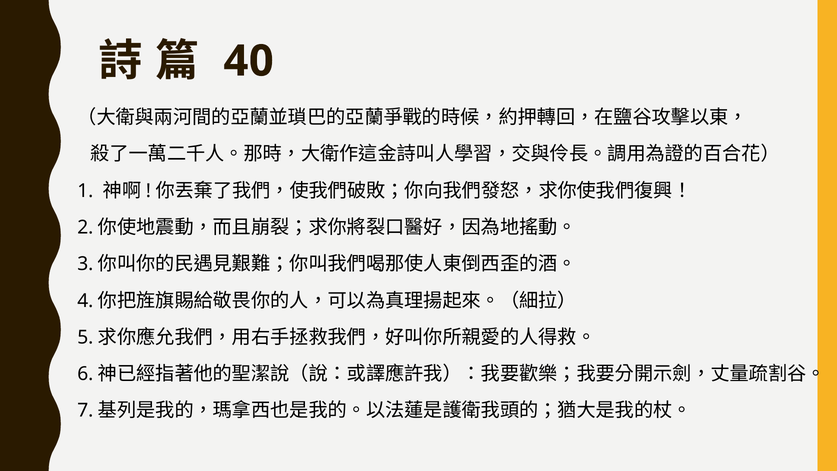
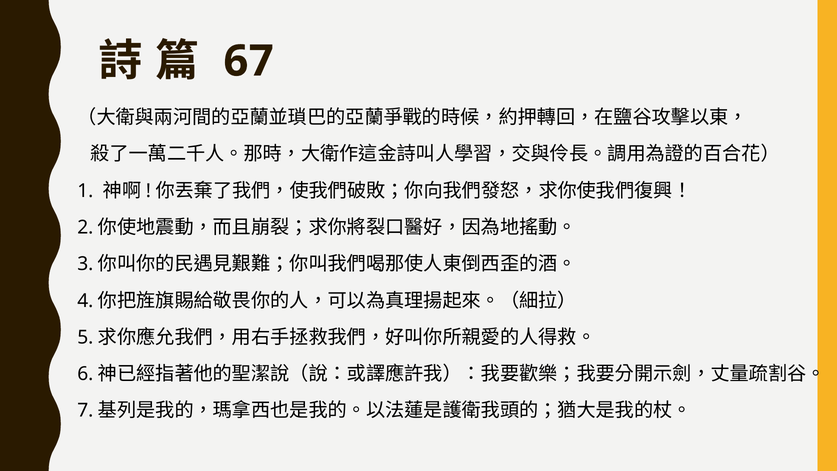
40: 40 -> 67 (249, 61)
